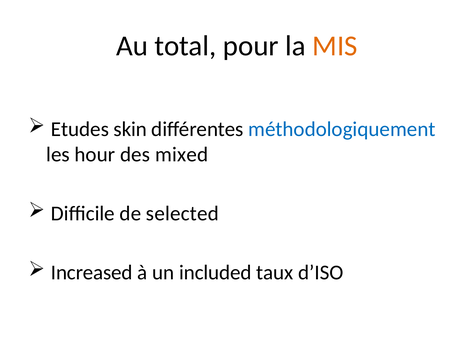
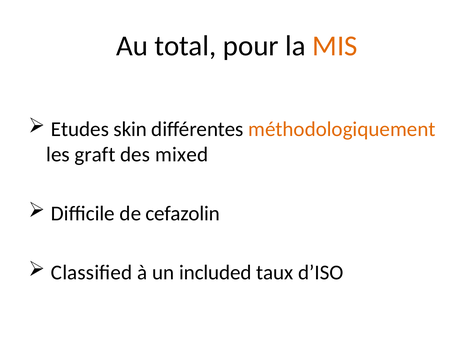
méthodologiquement colour: blue -> orange (342, 129)
hour: hour -> graft (95, 154)
selected: selected -> cefazolin (183, 213)
Increased: Increased -> Classiﬁed (92, 272)
